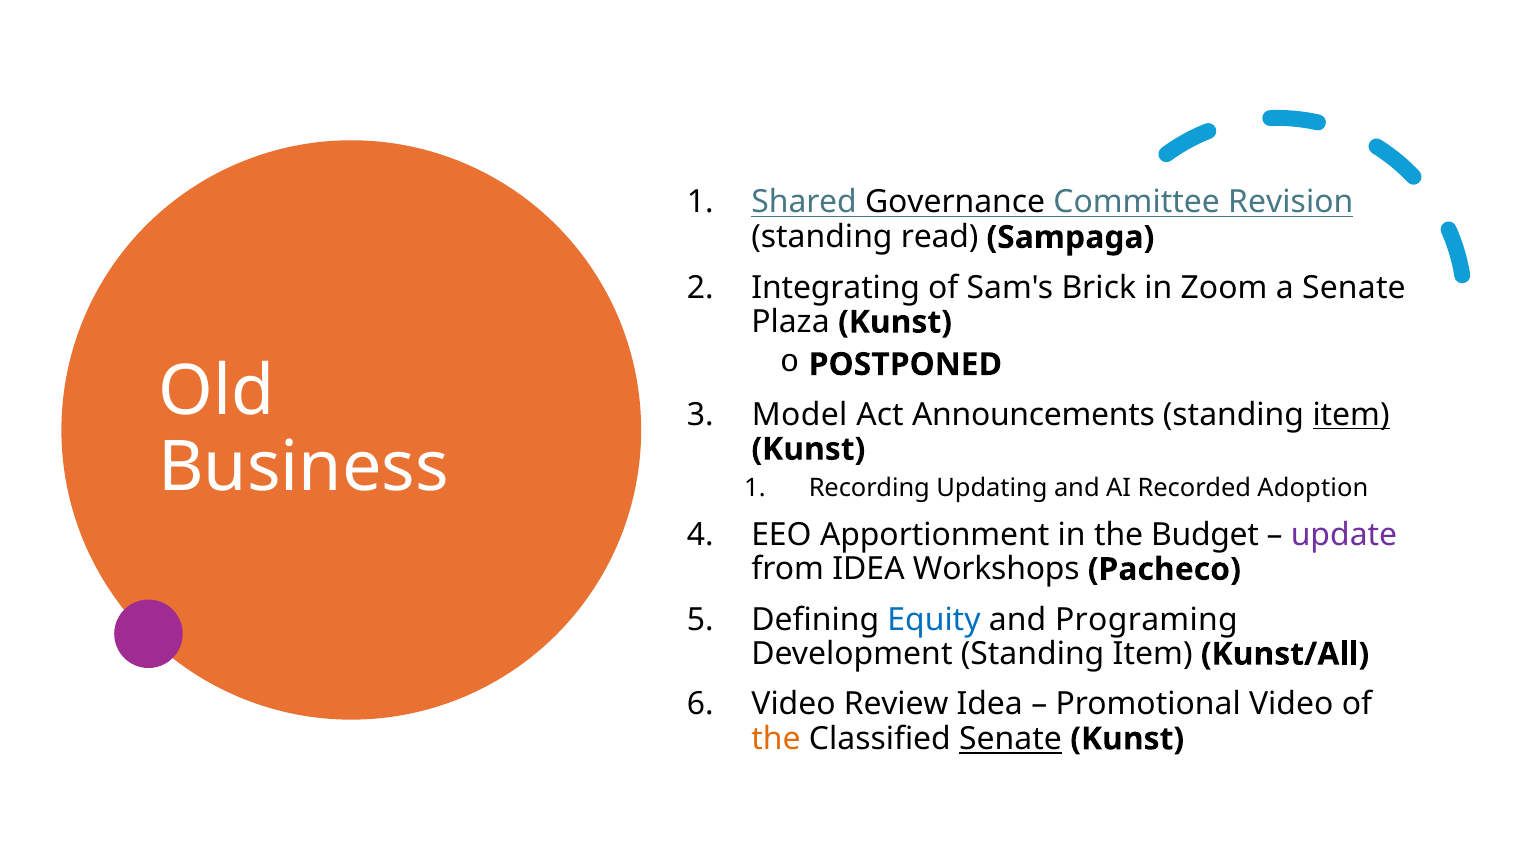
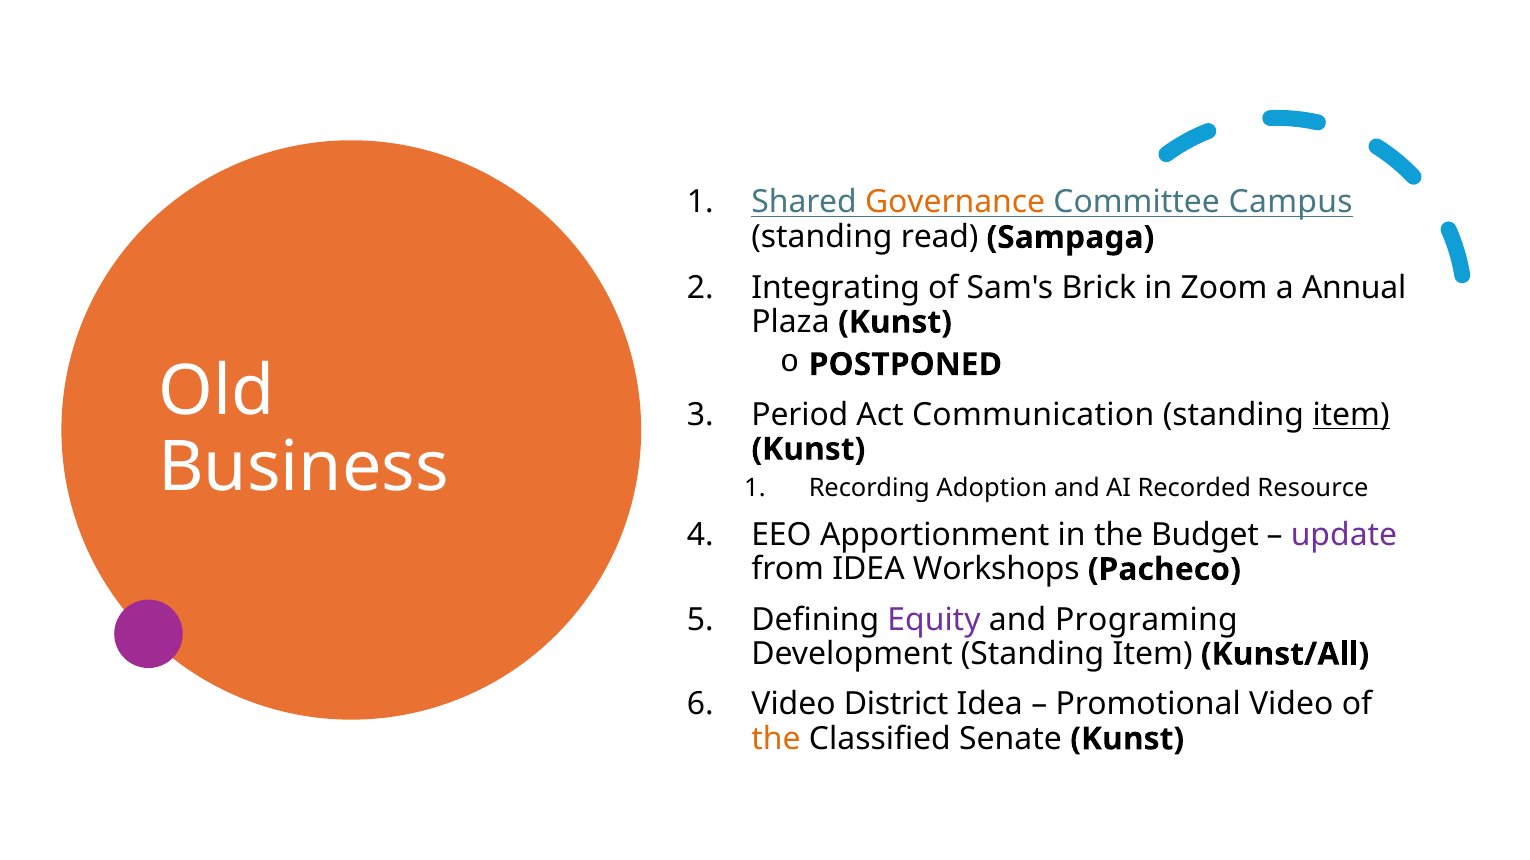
Governance colour: black -> orange (955, 202)
Revision: Revision -> Campus (1291, 202)
a Senate: Senate -> Annual (1354, 288)
Model: Model -> Period (800, 415)
Announcements: Announcements -> Communication (1033, 415)
Updating: Updating -> Adoption (992, 488)
Adoption: Adoption -> Resource (1313, 488)
Equity colour: blue -> purple (934, 620)
Review: Review -> District (896, 705)
Senate underline: present -> none (1010, 739)
